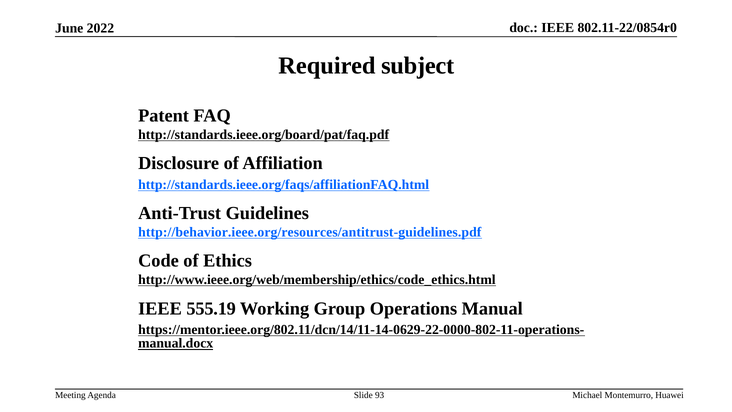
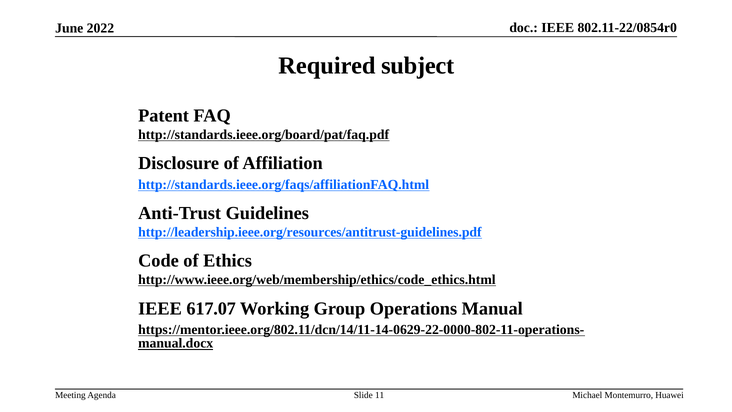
http://behavior.ieee.org/resources/antitrust-guidelines.pdf: http://behavior.ieee.org/resources/antitrust-guidelines.pdf -> http://leadership.ieee.org/resources/antitrust-guidelines.pdf (310, 232)
555.19: 555.19 -> 617.07 (211, 308)
93: 93 -> 11 (380, 395)
